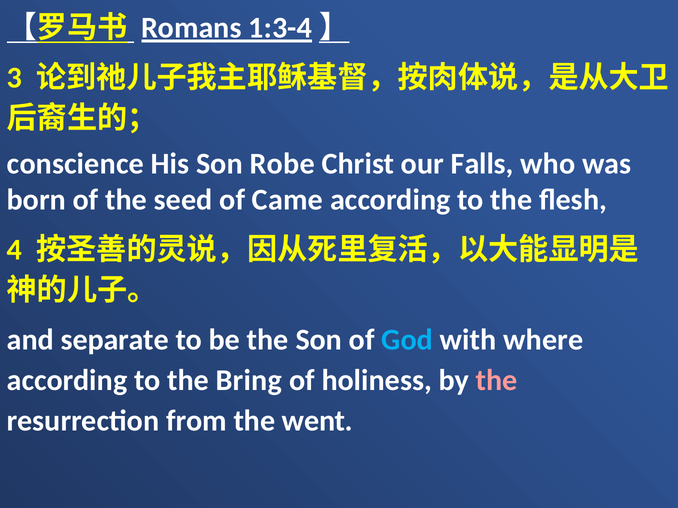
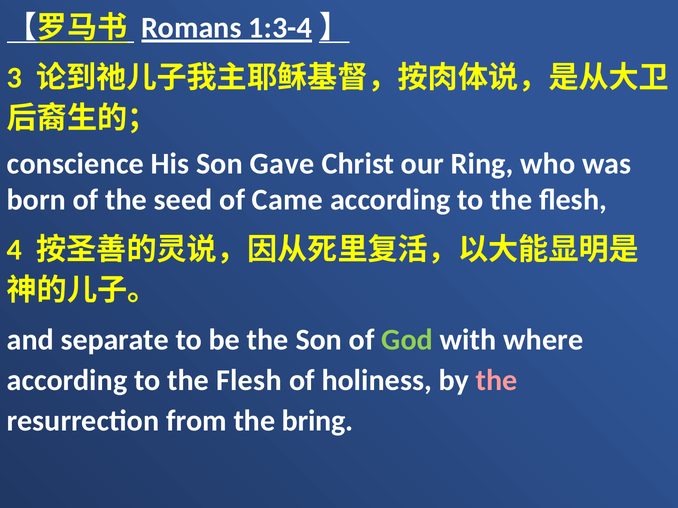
Robe: Robe -> Gave (282, 164)
Falls: Falls -> Ring (482, 164)
God colour: light blue -> light green (407, 340)
Bring: Bring -> Flesh (249, 381)
went: went -> bring (318, 421)
